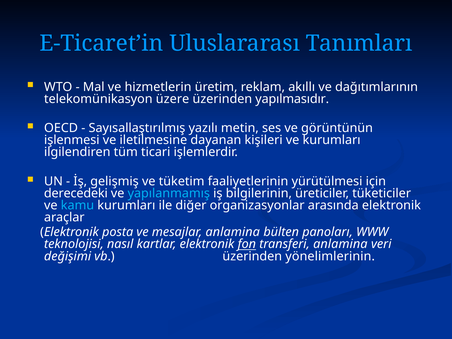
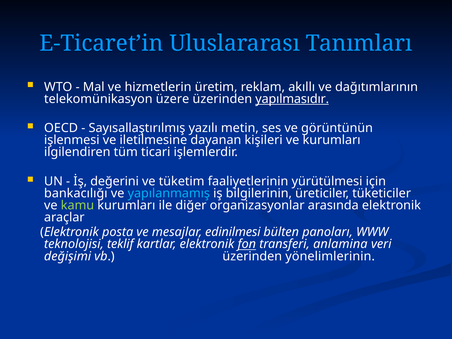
yapılmasıdır underline: none -> present (292, 99)
gelişmiş: gelişmiş -> değerini (115, 181)
derecedeki: derecedeki -> bankacılığı (76, 193)
kamu colour: light blue -> light green (77, 205)
mesajlar anlamina: anlamina -> edinilmesi (233, 232)
nasıl: nasıl -> teklif (120, 244)
